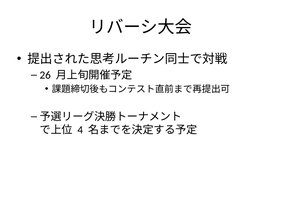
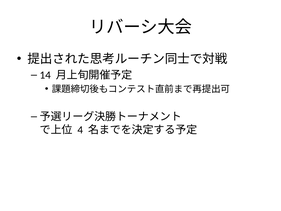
26: 26 -> 14 (45, 75)
